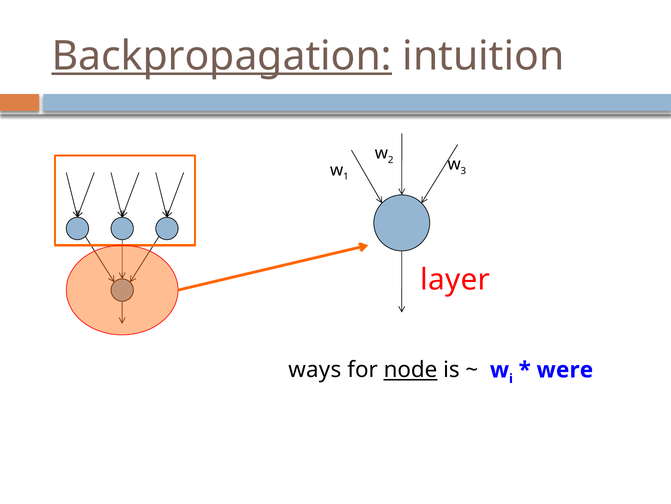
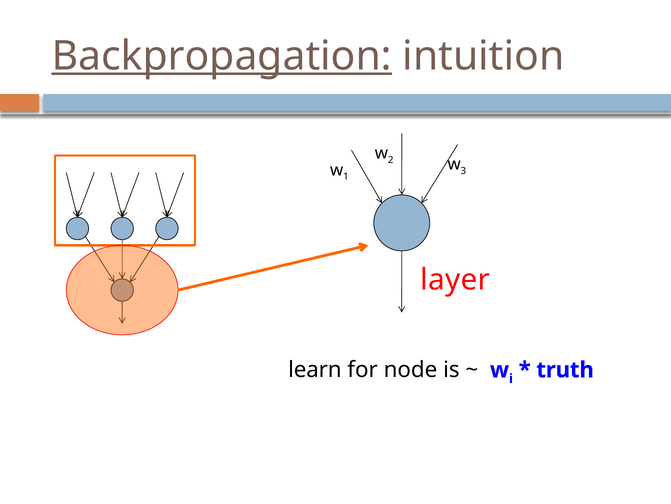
ways: ways -> learn (315, 369)
node underline: present -> none (411, 369)
were: were -> truth (565, 369)
